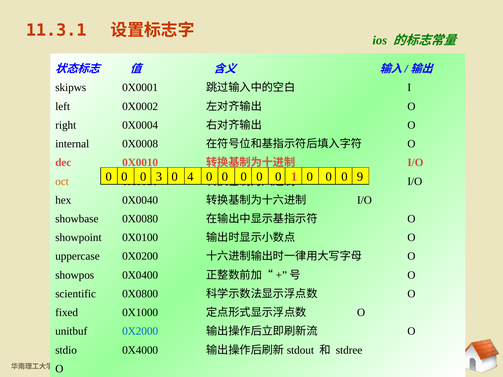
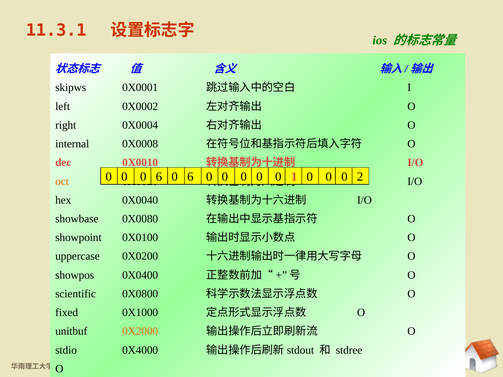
3: 3 -> 6 (159, 177)
4: 4 -> 6 (190, 177)
9: 9 -> 2 (360, 177)
0X2000 colour: blue -> orange (140, 331)
